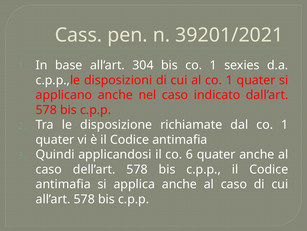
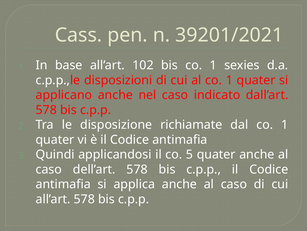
304: 304 -> 102 (143, 65)
6: 6 -> 5 (189, 154)
